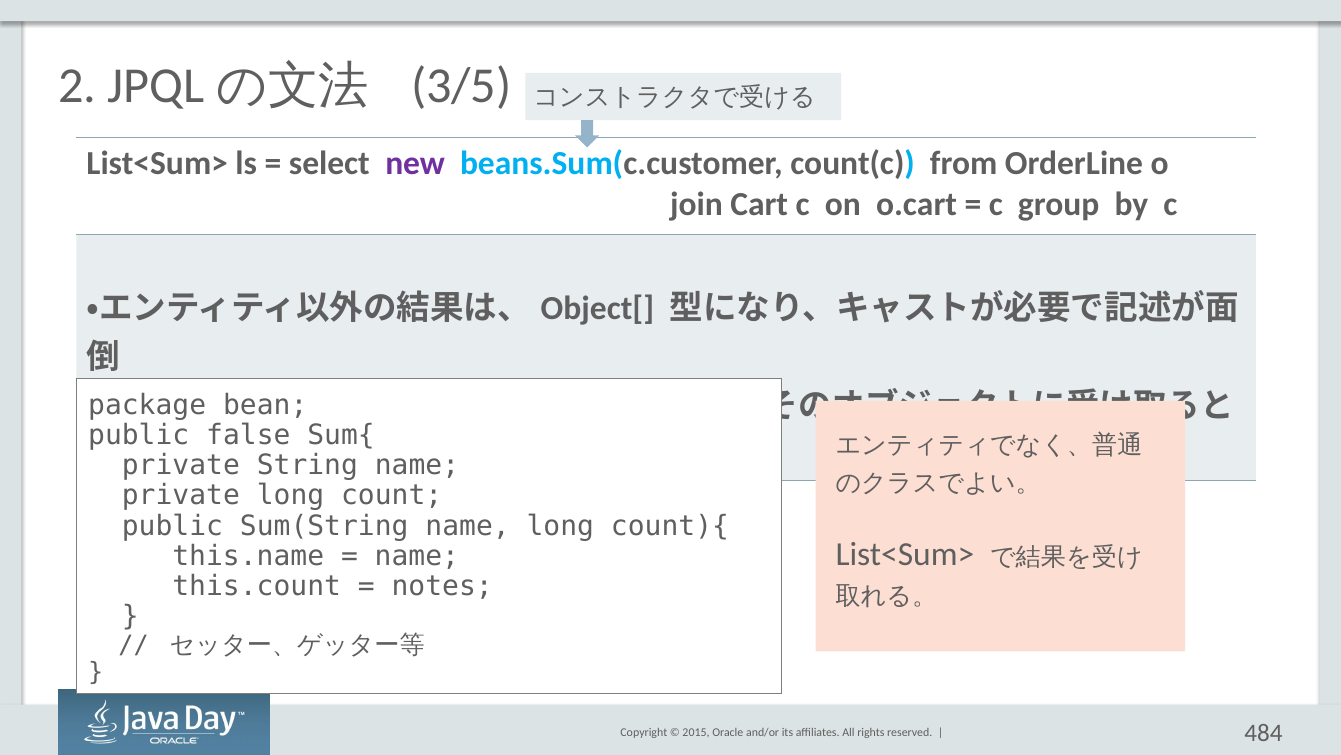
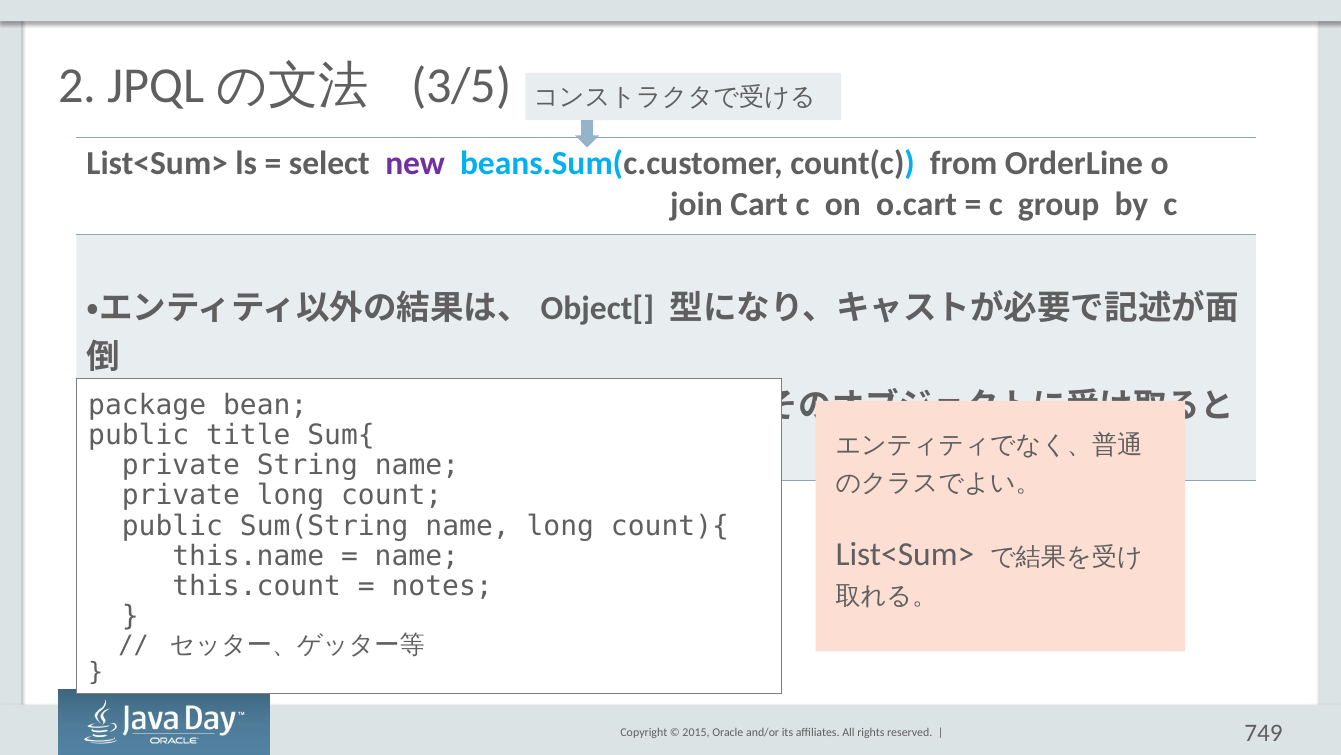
false: false -> title (248, 435)
484: 484 -> 749 (1263, 733)
